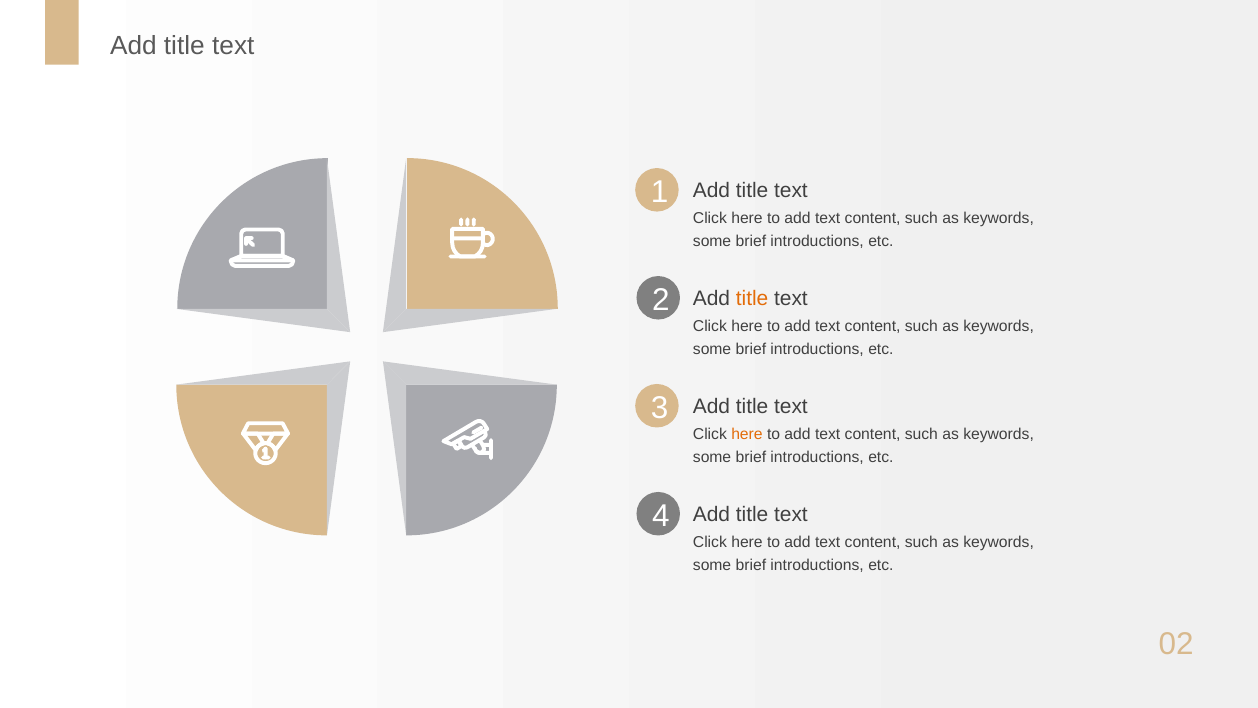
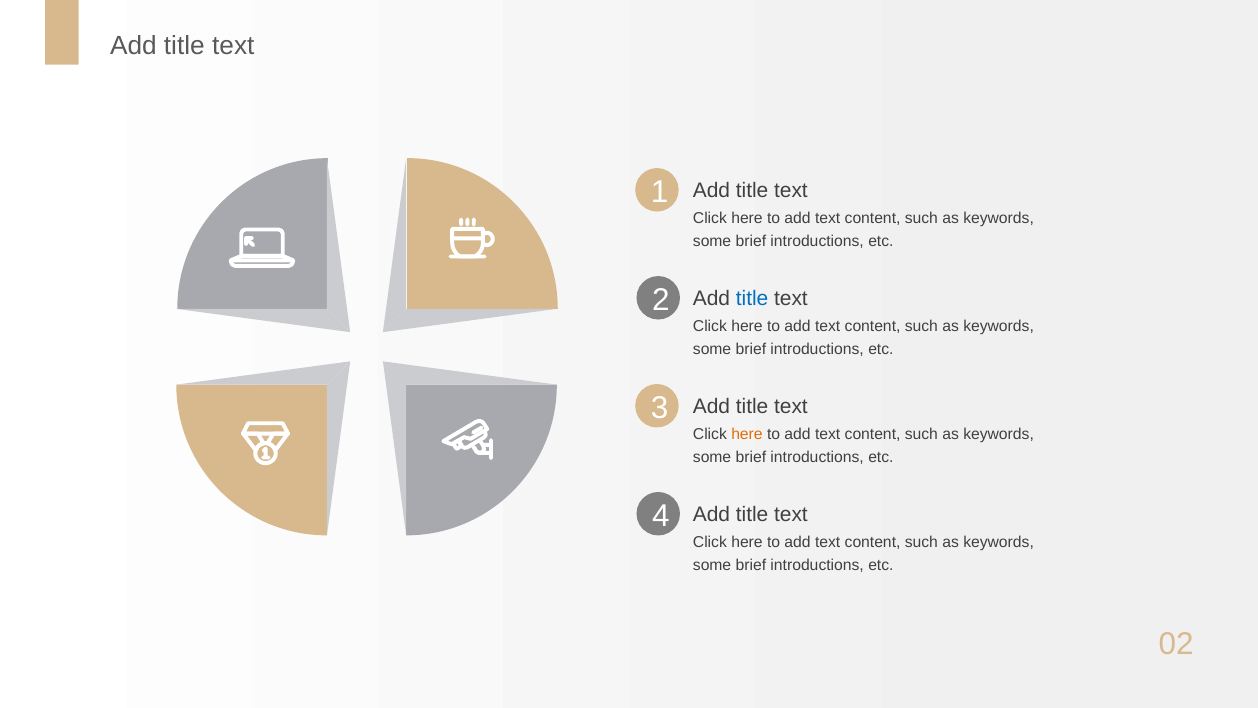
title colour: orange -> blue (752, 298)
